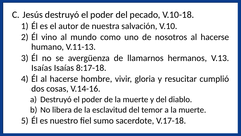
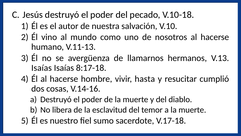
gloria: gloria -> hasta (145, 79)
